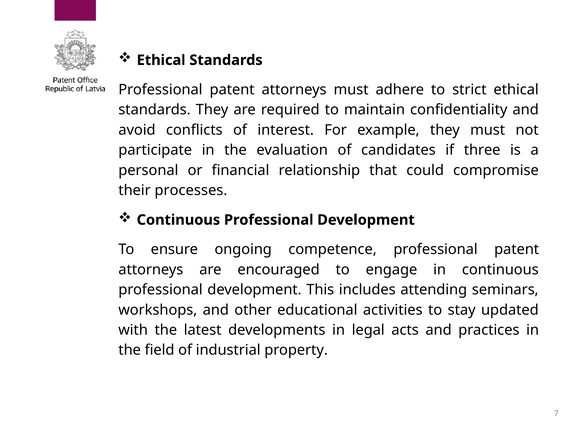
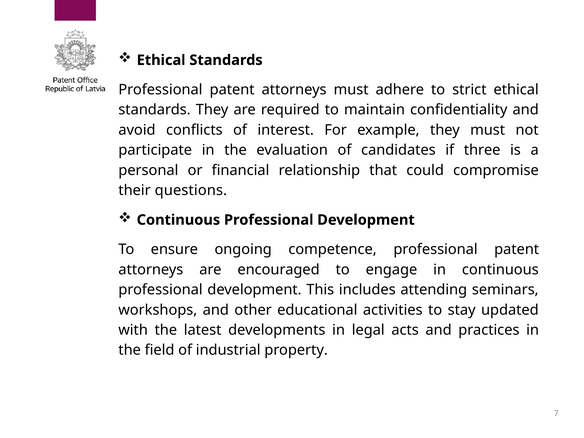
processes: processes -> questions (191, 190)
